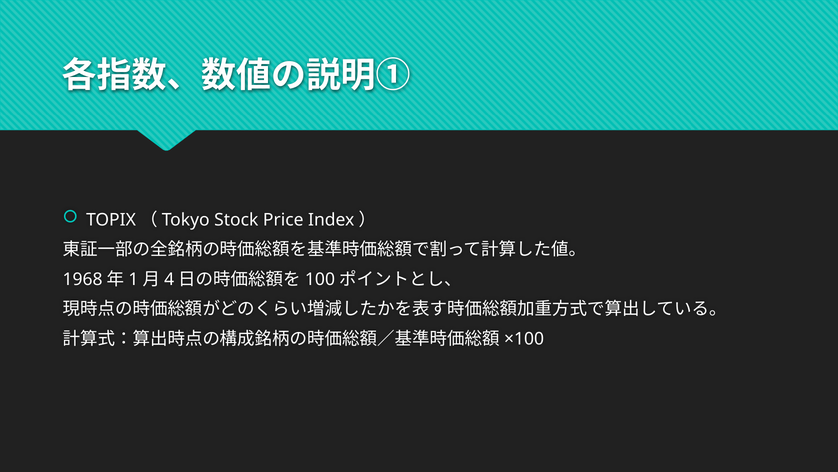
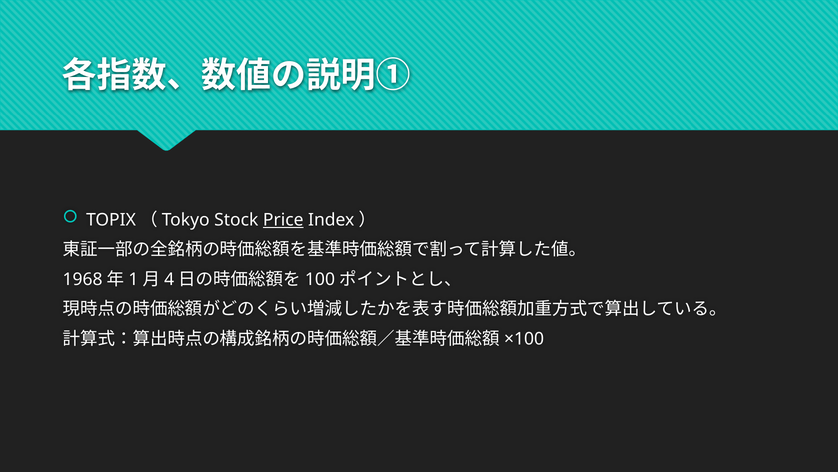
Price underline: none -> present (283, 220)
